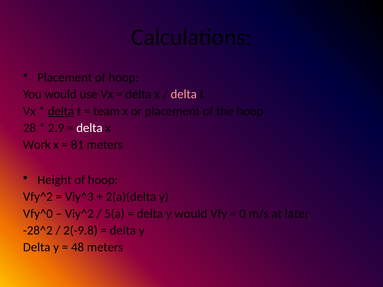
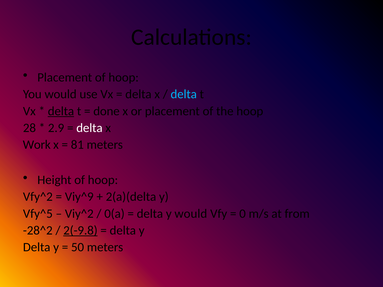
delta colour: pink -> light blue (184, 94)
team: team -> done (106, 111)
Viy^3: Viy^3 -> Viy^9 (79, 197)
Vfy^0: Vfy^0 -> Vfy^5 (38, 214)
5(a: 5(a -> 0(a (115, 214)
later: later -> from (297, 214)
2(-9.8 underline: none -> present (80, 231)
48: 48 -> 50 (78, 247)
